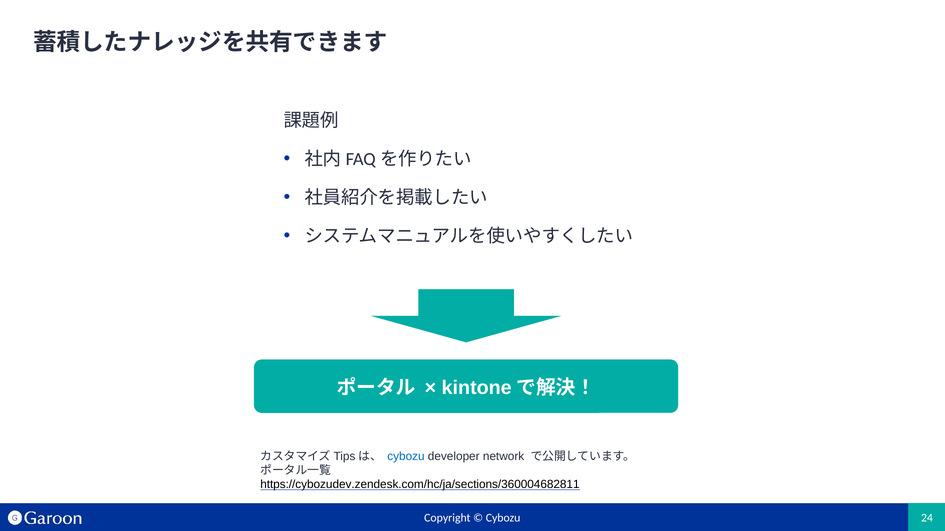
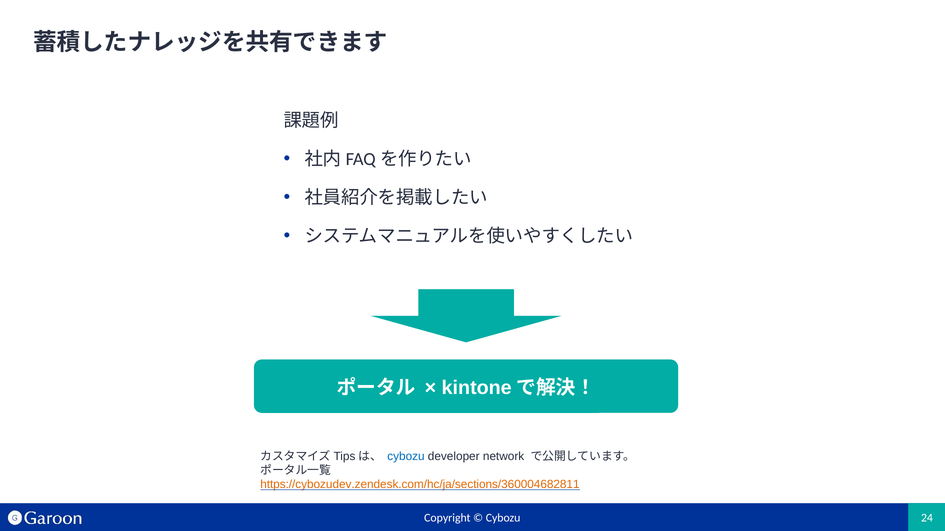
https://cybozudev.zendesk.com/hc/ja/sections/360004682811 colour: black -> orange (420, 485)
